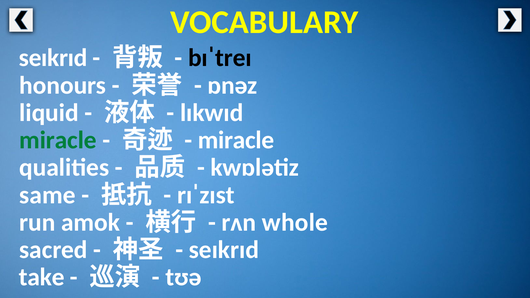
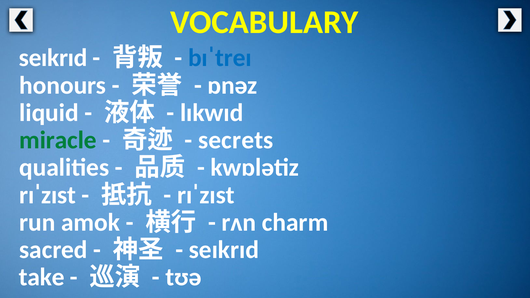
bɪˈtreɪ colour: black -> blue (220, 58)
miracle: miracle -> secrets (236, 140)
same: same -> rɪˈzɪst (48, 195)
whole: whole -> charm (295, 223)
